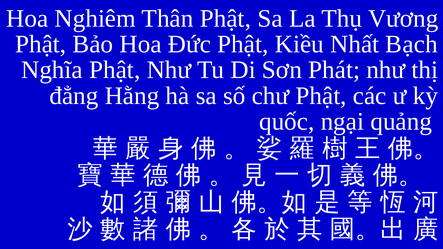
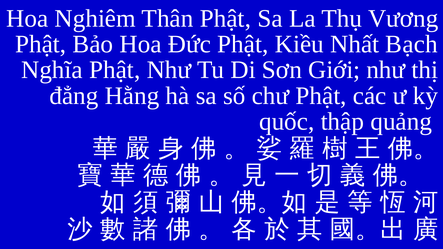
Phát: Phát -> Giới (334, 70)
ngại: ngại -> thập (342, 122)
